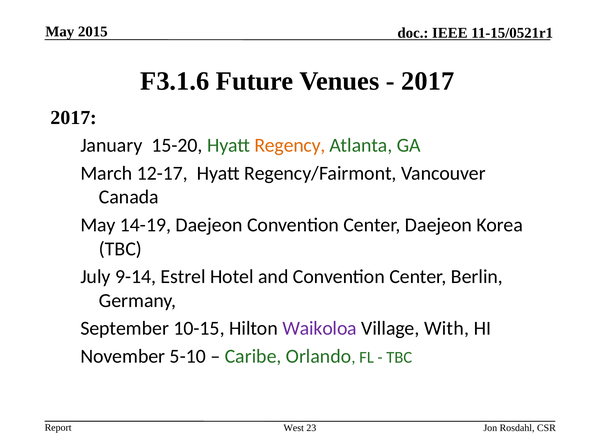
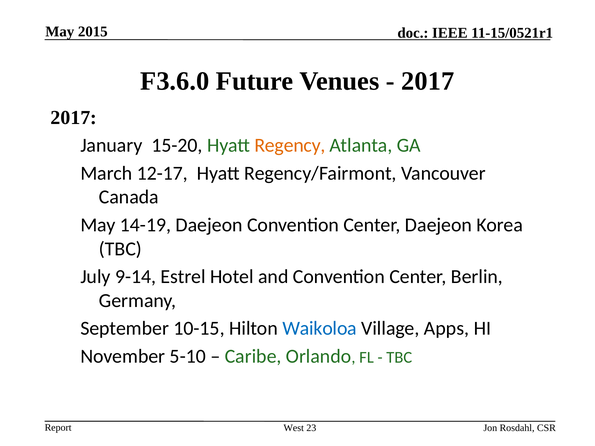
F3.1.6: F3.1.6 -> F3.6.0 (175, 81)
Waikoloa colour: purple -> blue (320, 329)
With: With -> Apps (447, 329)
